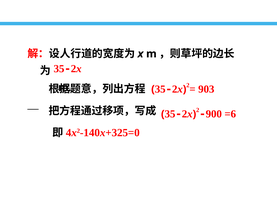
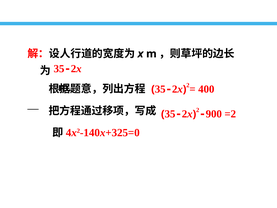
903: 903 -> 400 (206, 89)
=6: =6 -> =2 (230, 114)
